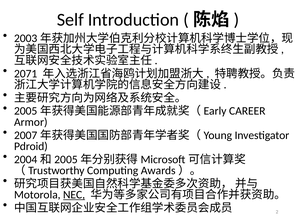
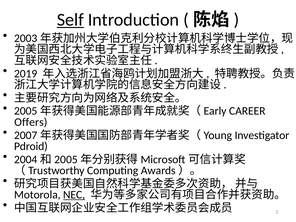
Self underline: none -> present (70, 20)
2071: 2071 -> 2019 (26, 74)
Armor: Armor -> Offers (31, 122)
